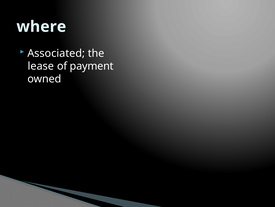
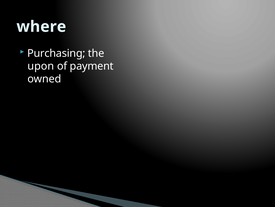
Associated: Associated -> Purchasing (56, 53)
lease: lease -> upon (41, 66)
